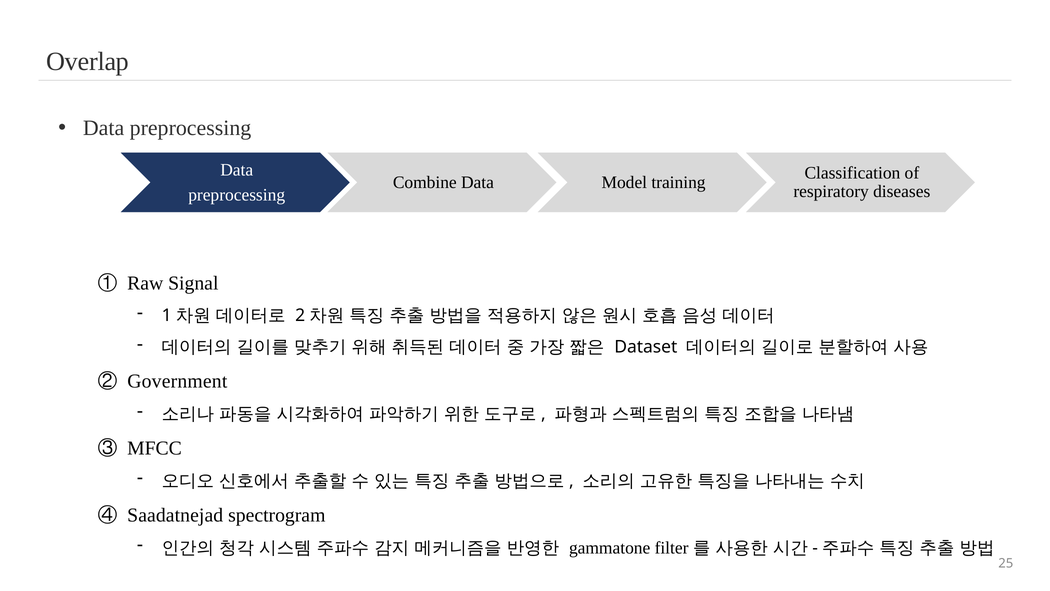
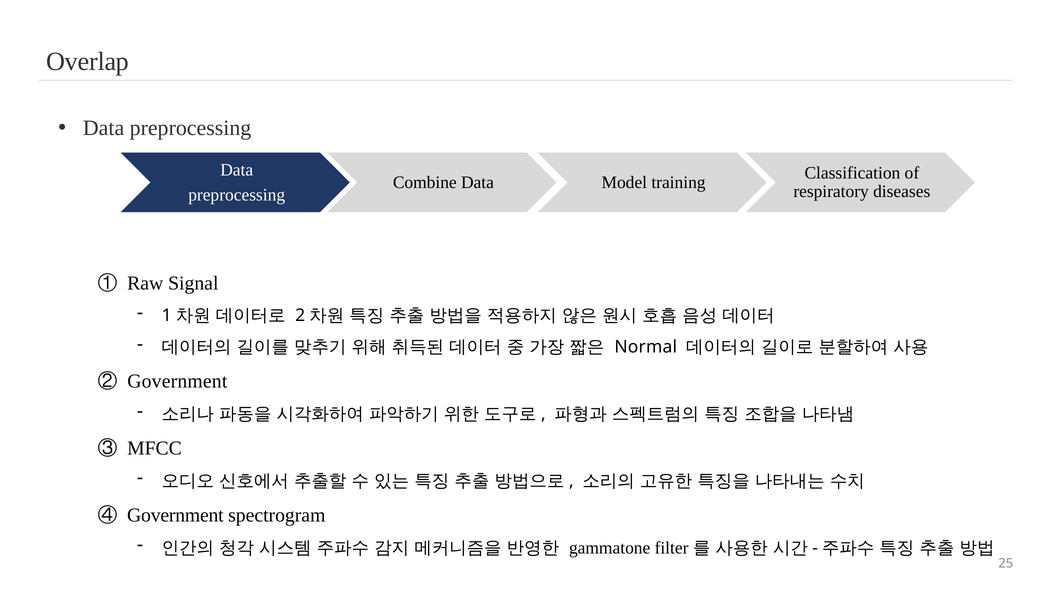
Dataset: Dataset -> Normal (646, 347)
Saadatnejad: Saadatnejad -> Government (175, 515)
